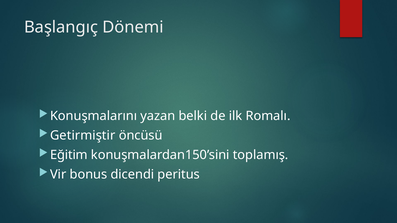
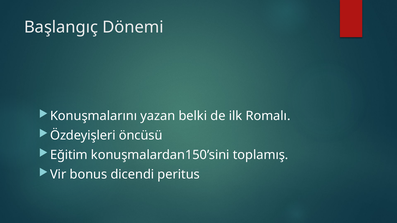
Getirmiştir: Getirmiştir -> Özdeyişleri (83, 136)
